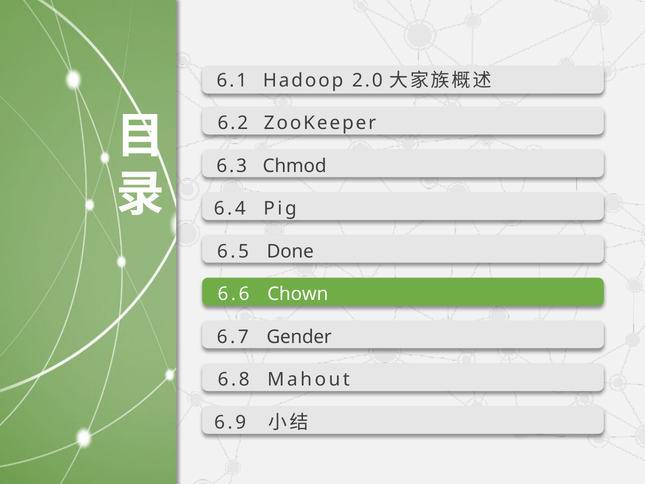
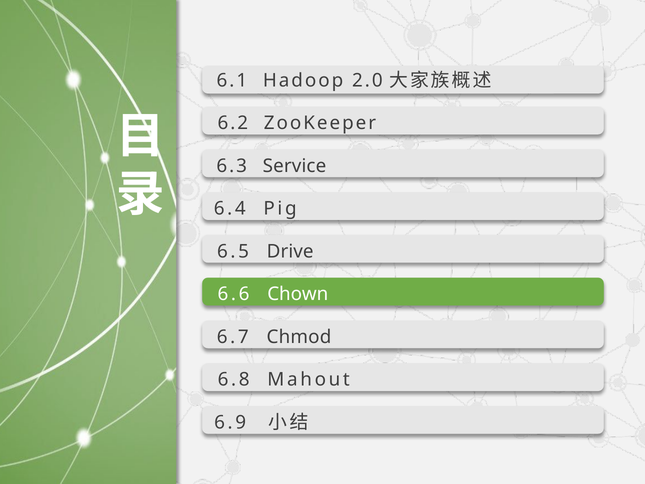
Chmod: Chmod -> Service (295, 166)
Done: Done -> Drive (290, 251)
Gender: Gender -> Chmod (299, 337)
